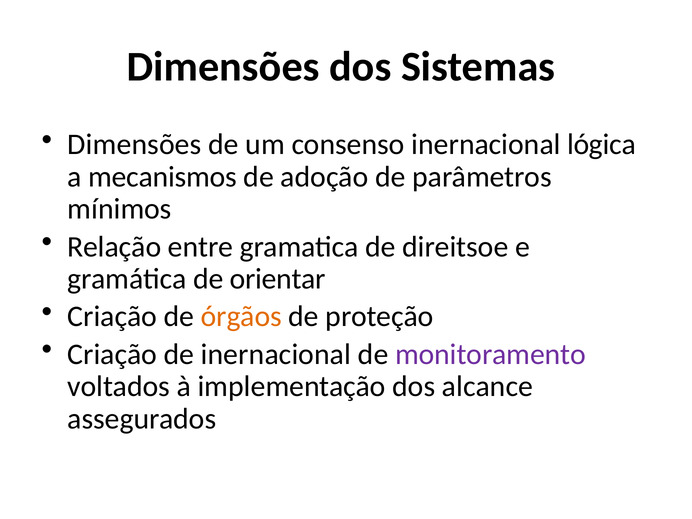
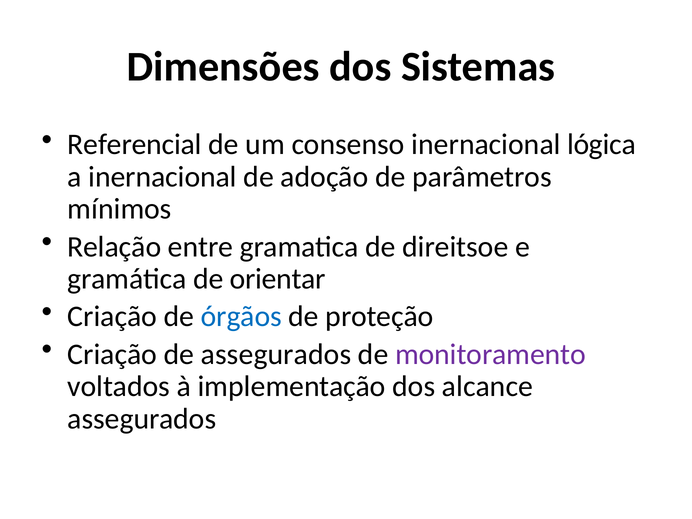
Dimensões: Dimensões -> Referencial (135, 145)
a mecanismos: mecanismos -> inernacional (163, 177)
órgãos colour: orange -> blue (241, 317)
de inernacional: inernacional -> assegurados (276, 354)
